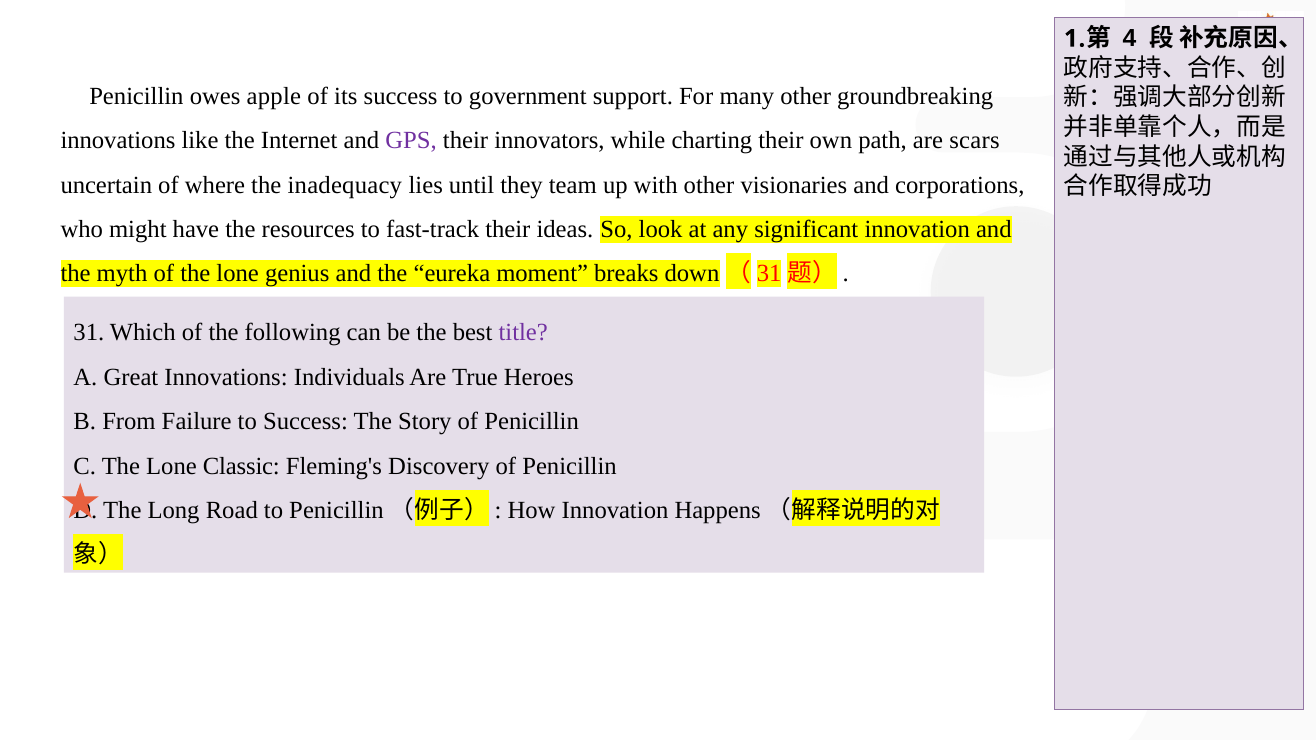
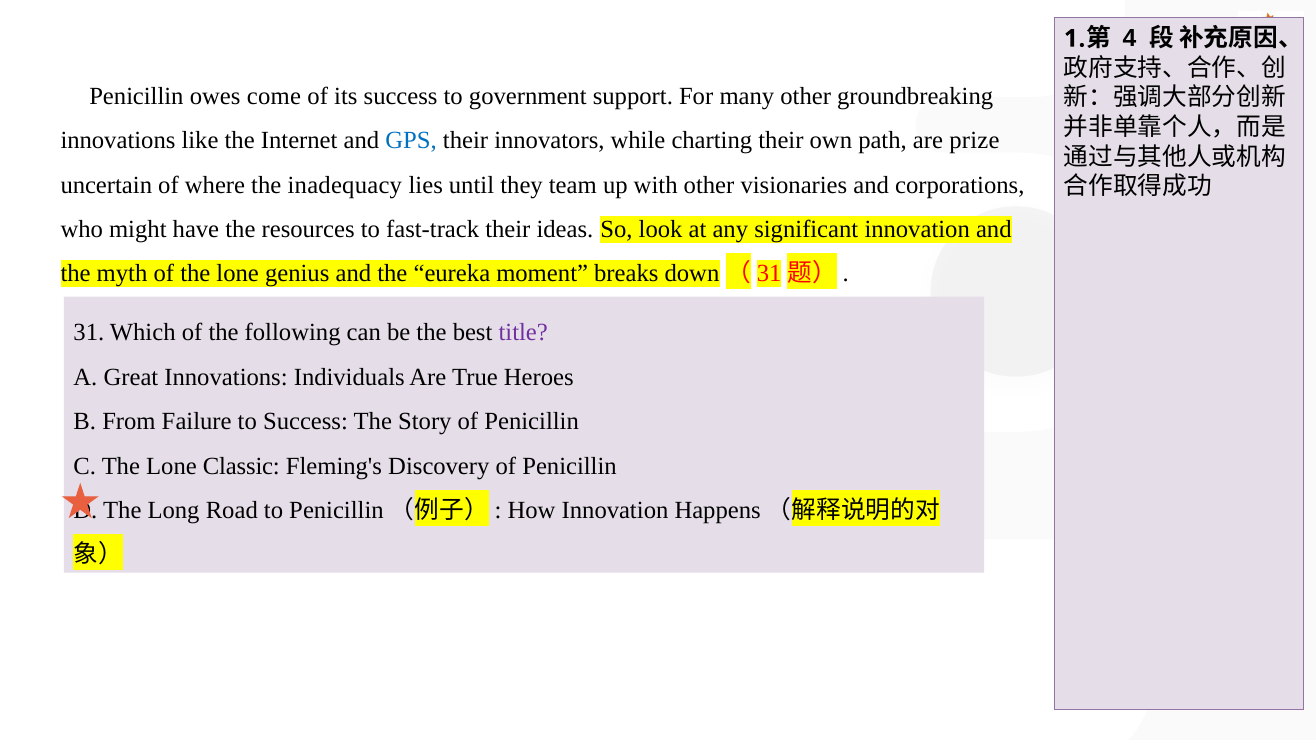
apple: apple -> come (274, 96)
GPS colour: purple -> blue (411, 141)
scars: scars -> prize (974, 141)
